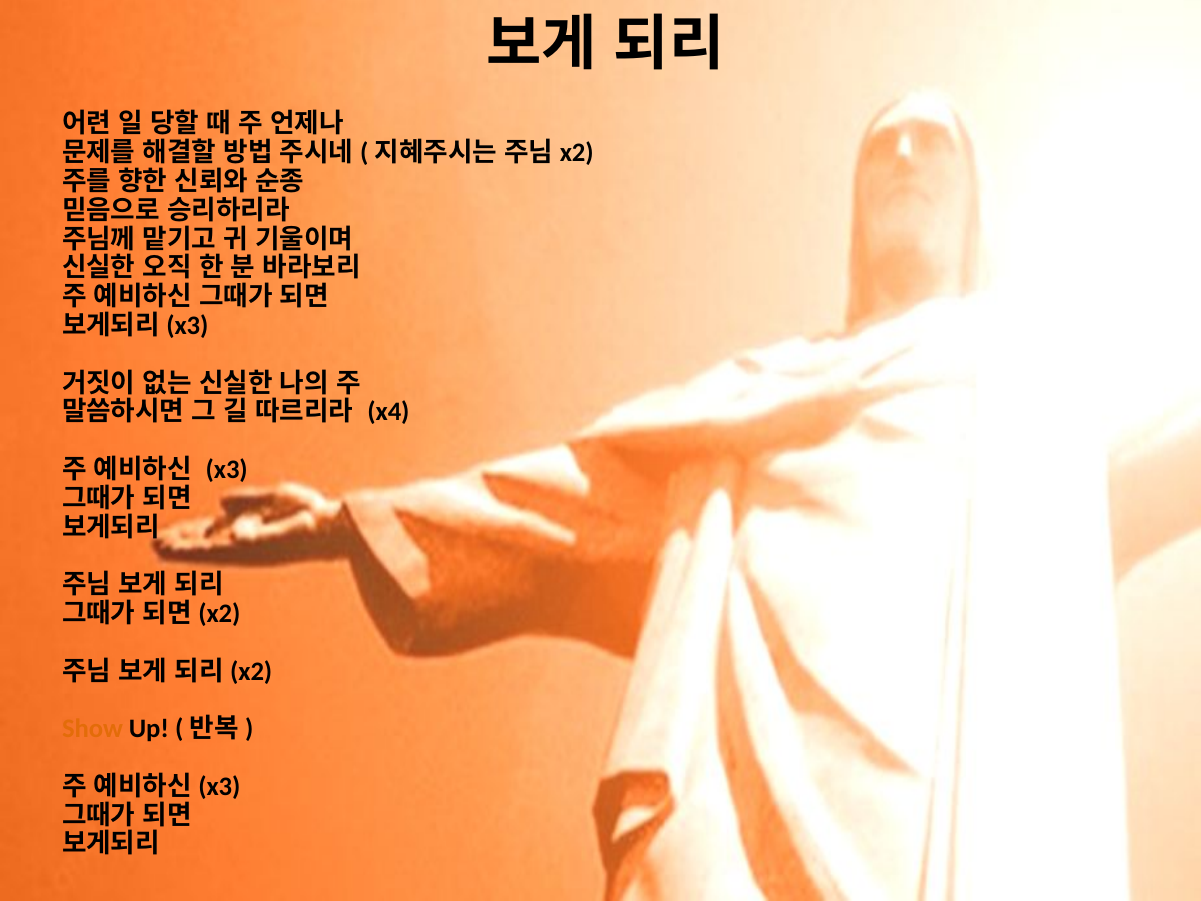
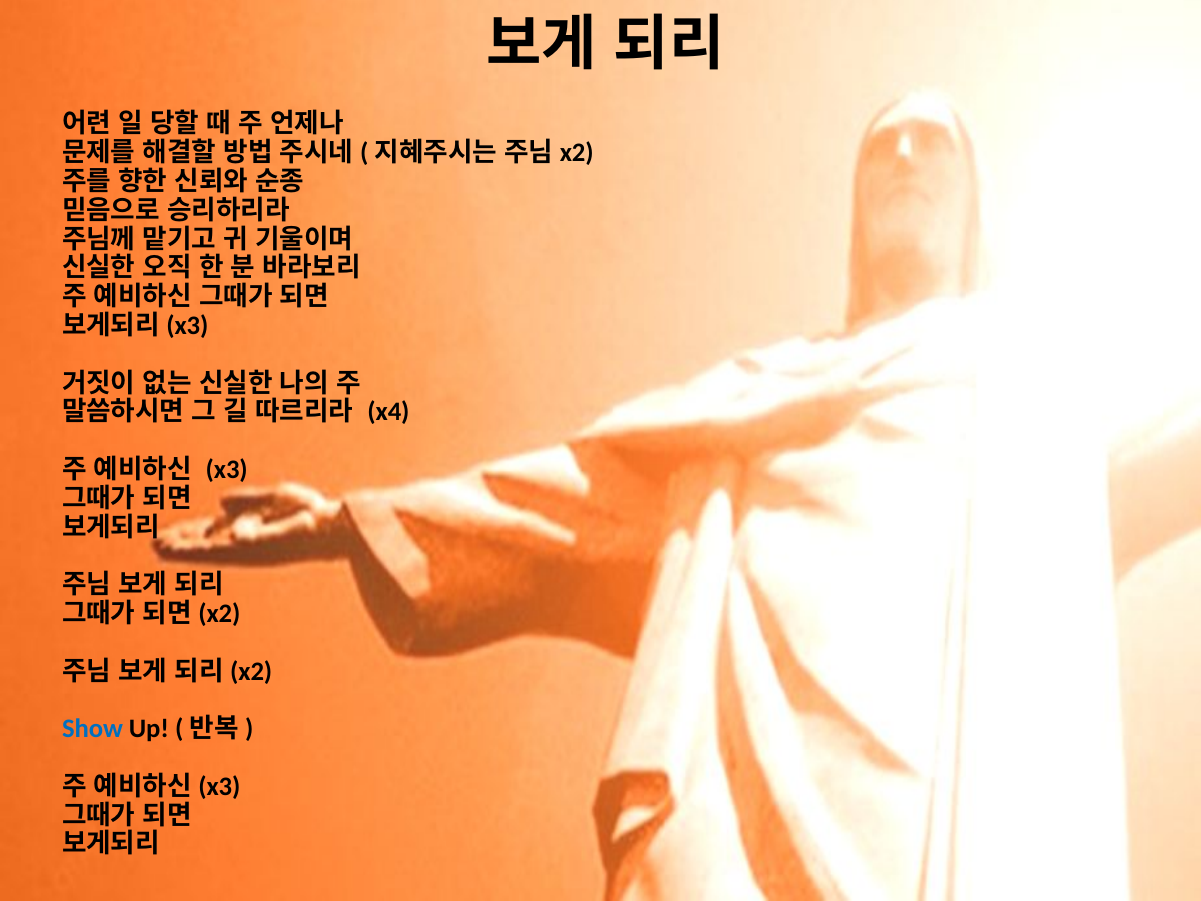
Show colour: orange -> blue (92, 729)
